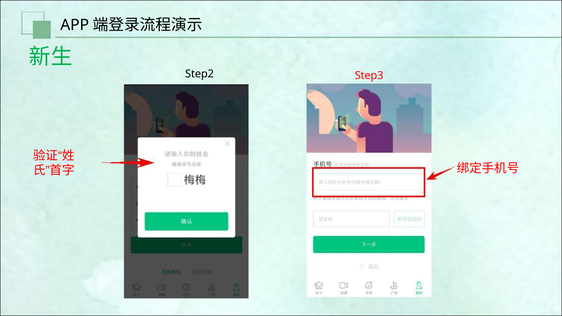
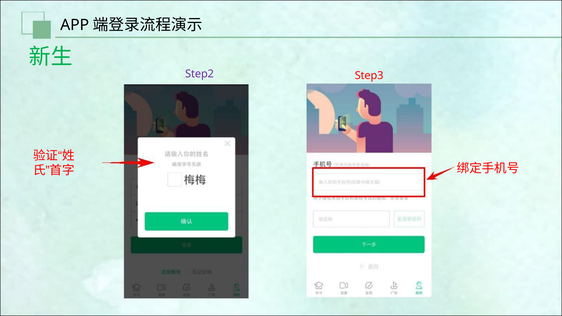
Step2 colour: black -> purple (200, 74)
